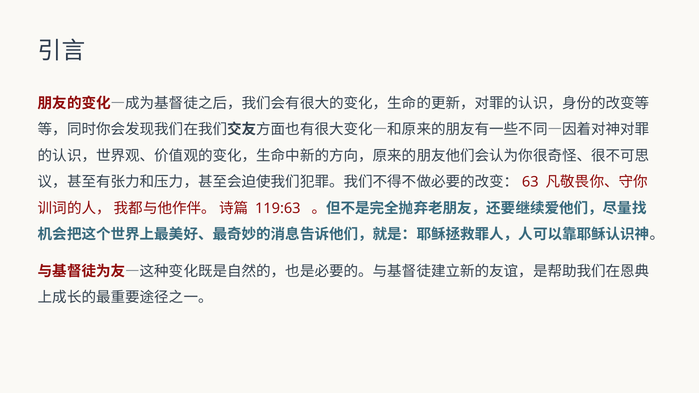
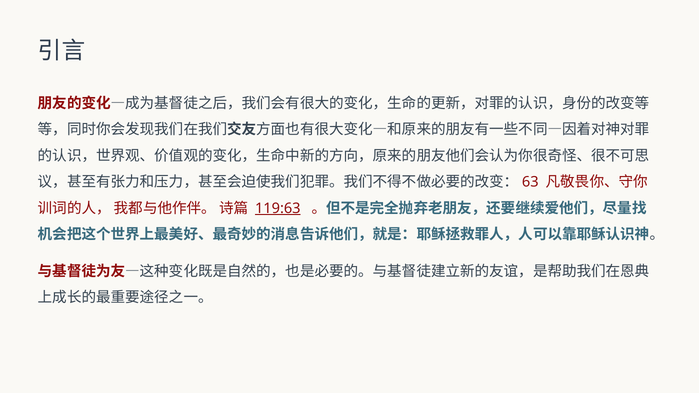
119:63 underline: none -> present (278, 208)
